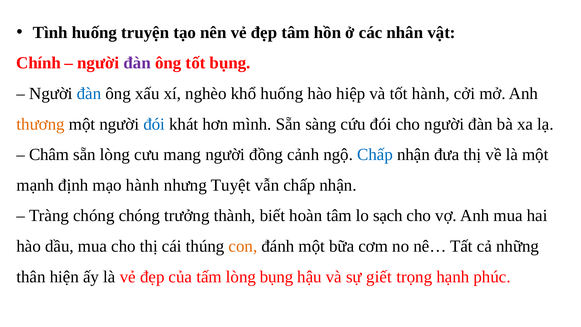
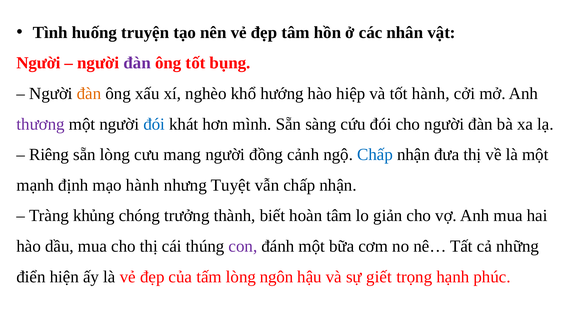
Chính: Chính -> Người (39, 63)
đàn colour: blue -> orange (89, 94)
huống: huống -> hướng (282, 94)
thương colour: orange -> purple (41, 124)
Châm: Châm -> Riêng (49, 155)
Tràng chóng: chóng -> khủng (94, 216)
sạch: sạch -> giản (388, 216)
con colour: orange -> purple (243, 246)
thân: thân -> điển (31, 277)
lòng bụng: bụng -> ngôn (277, 277)
